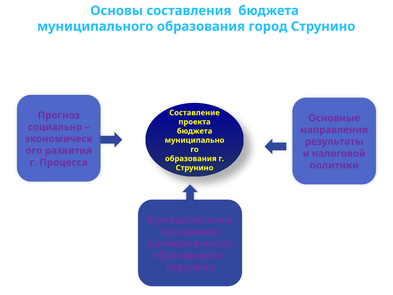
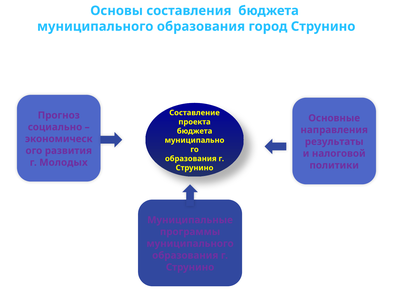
Процесса: Процесса -> Молодых (63, 162)
